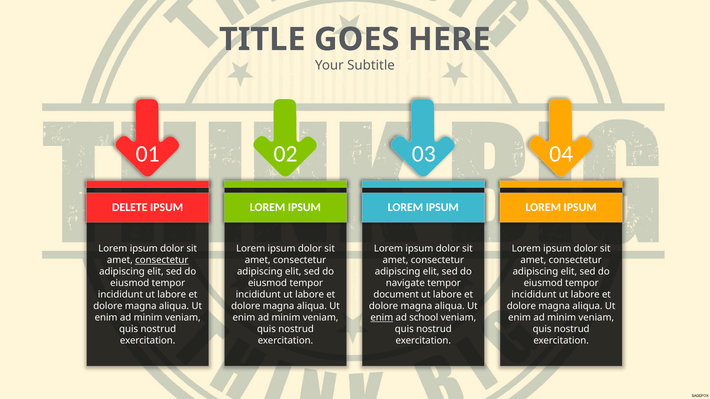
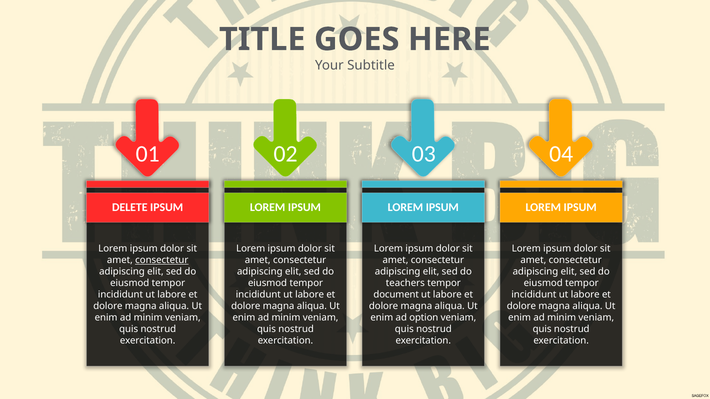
navigate: navigate -> teachers (405, 283)
enim underline: present -> none (382, 318)
school: school -> option (424, 318)
